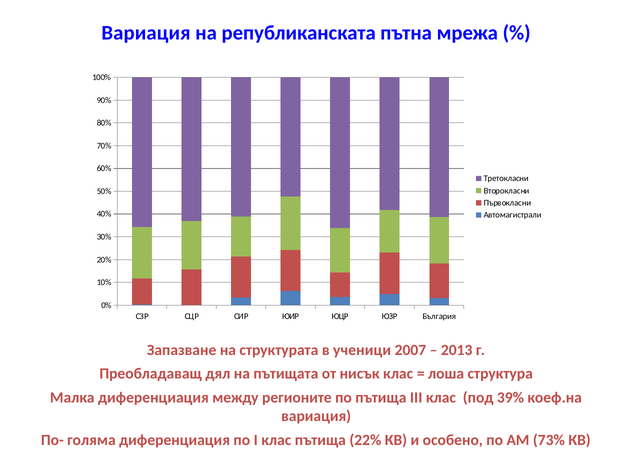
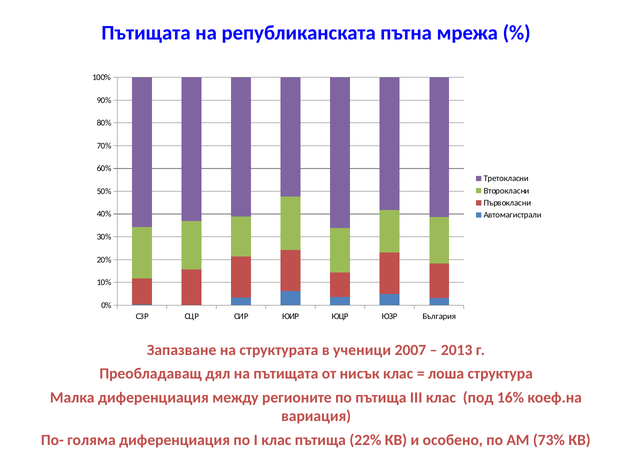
Вариация: Вариация -> Пътищата (146, 33)
39%: 39% -> 16% (510, 398)
